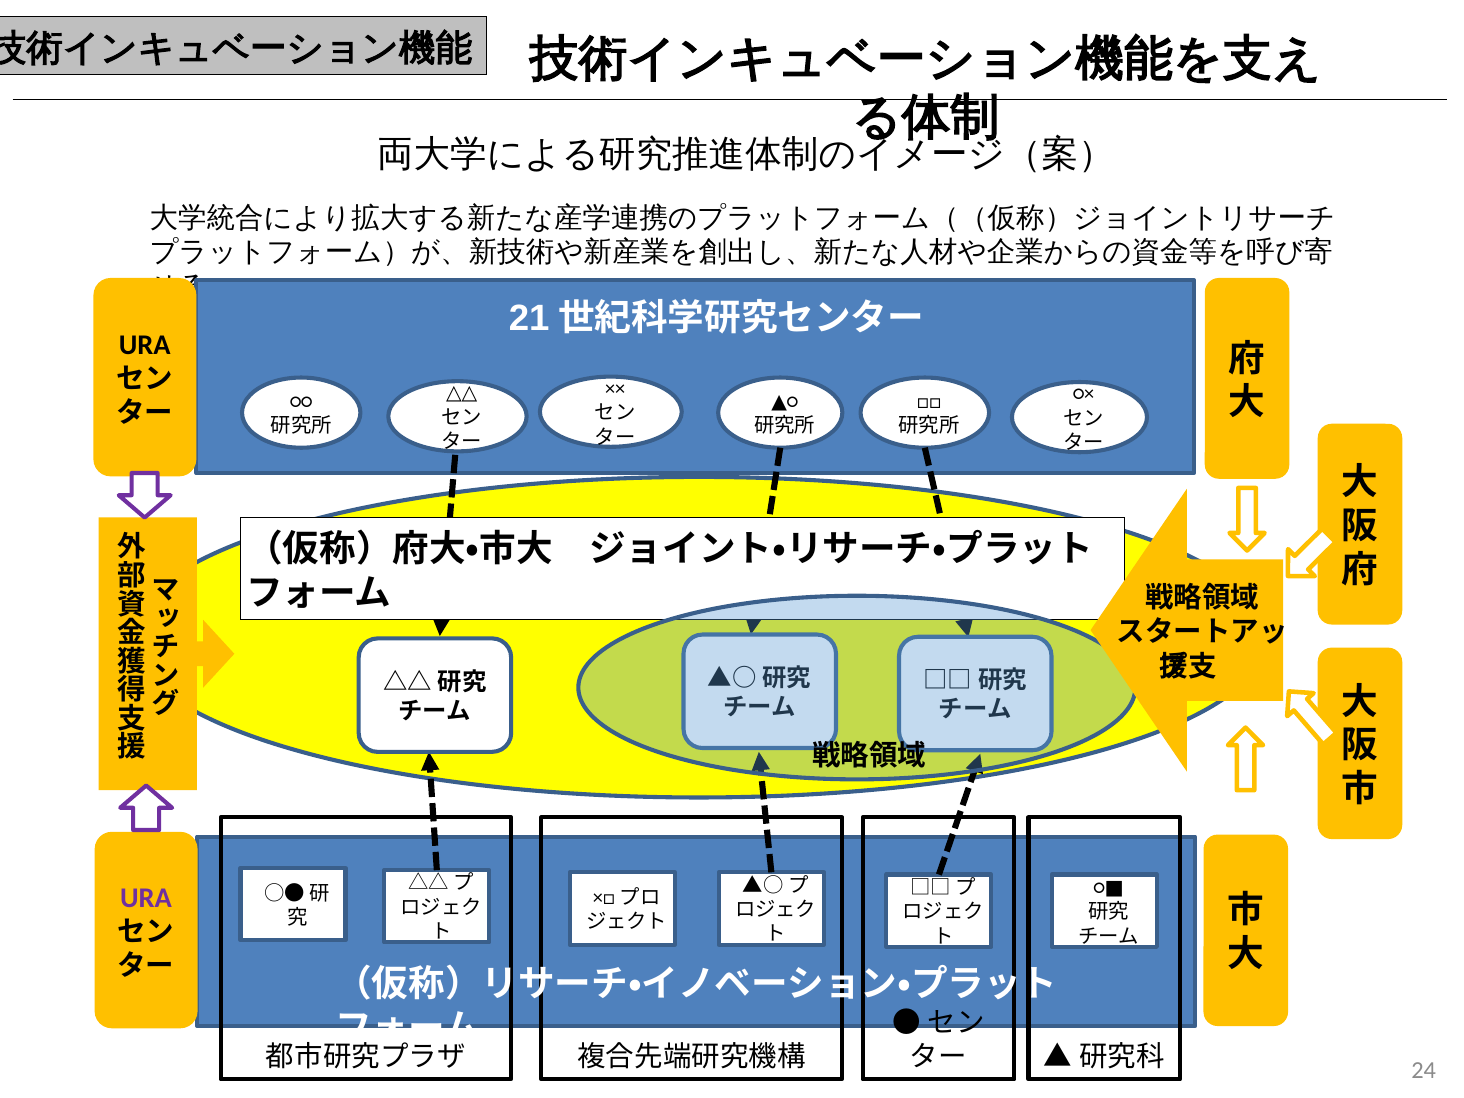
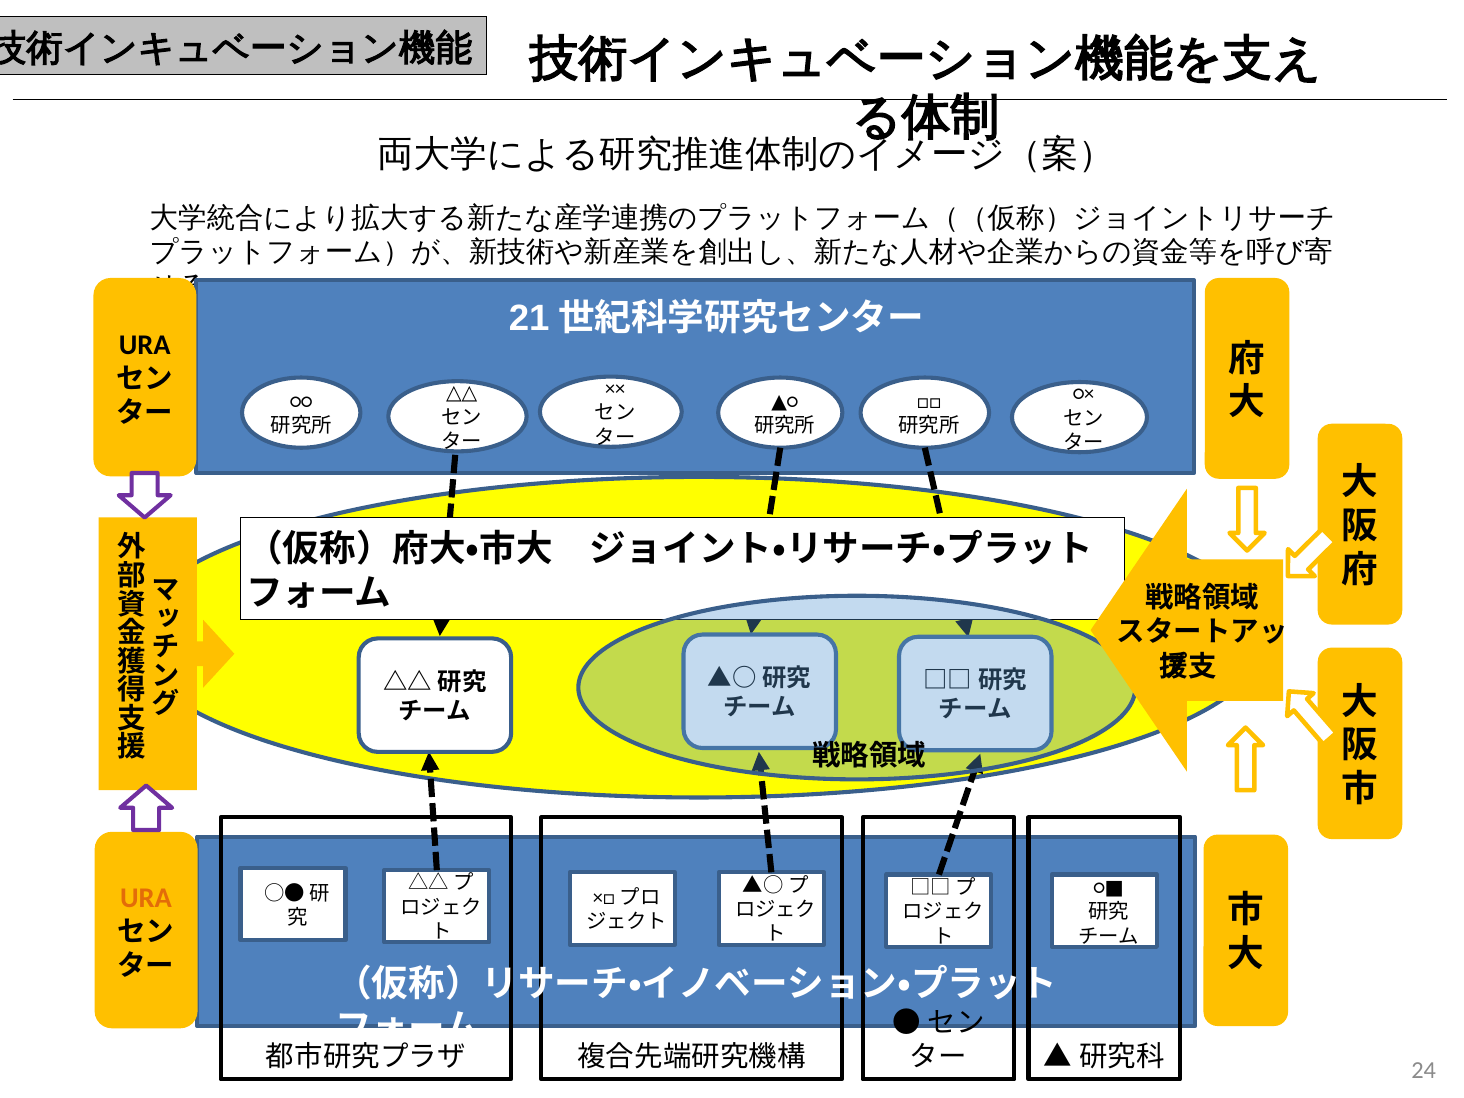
URA colour: purple -> orange (146, 898)
